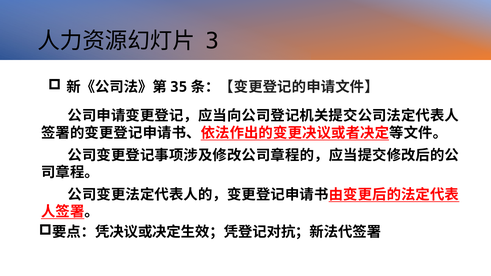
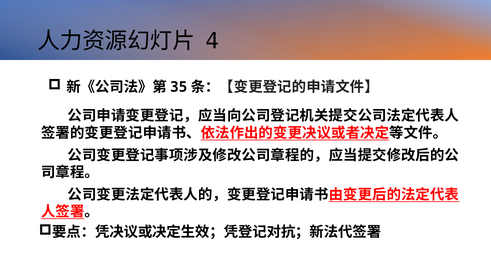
3: 3 -> 4 (212, 41)
